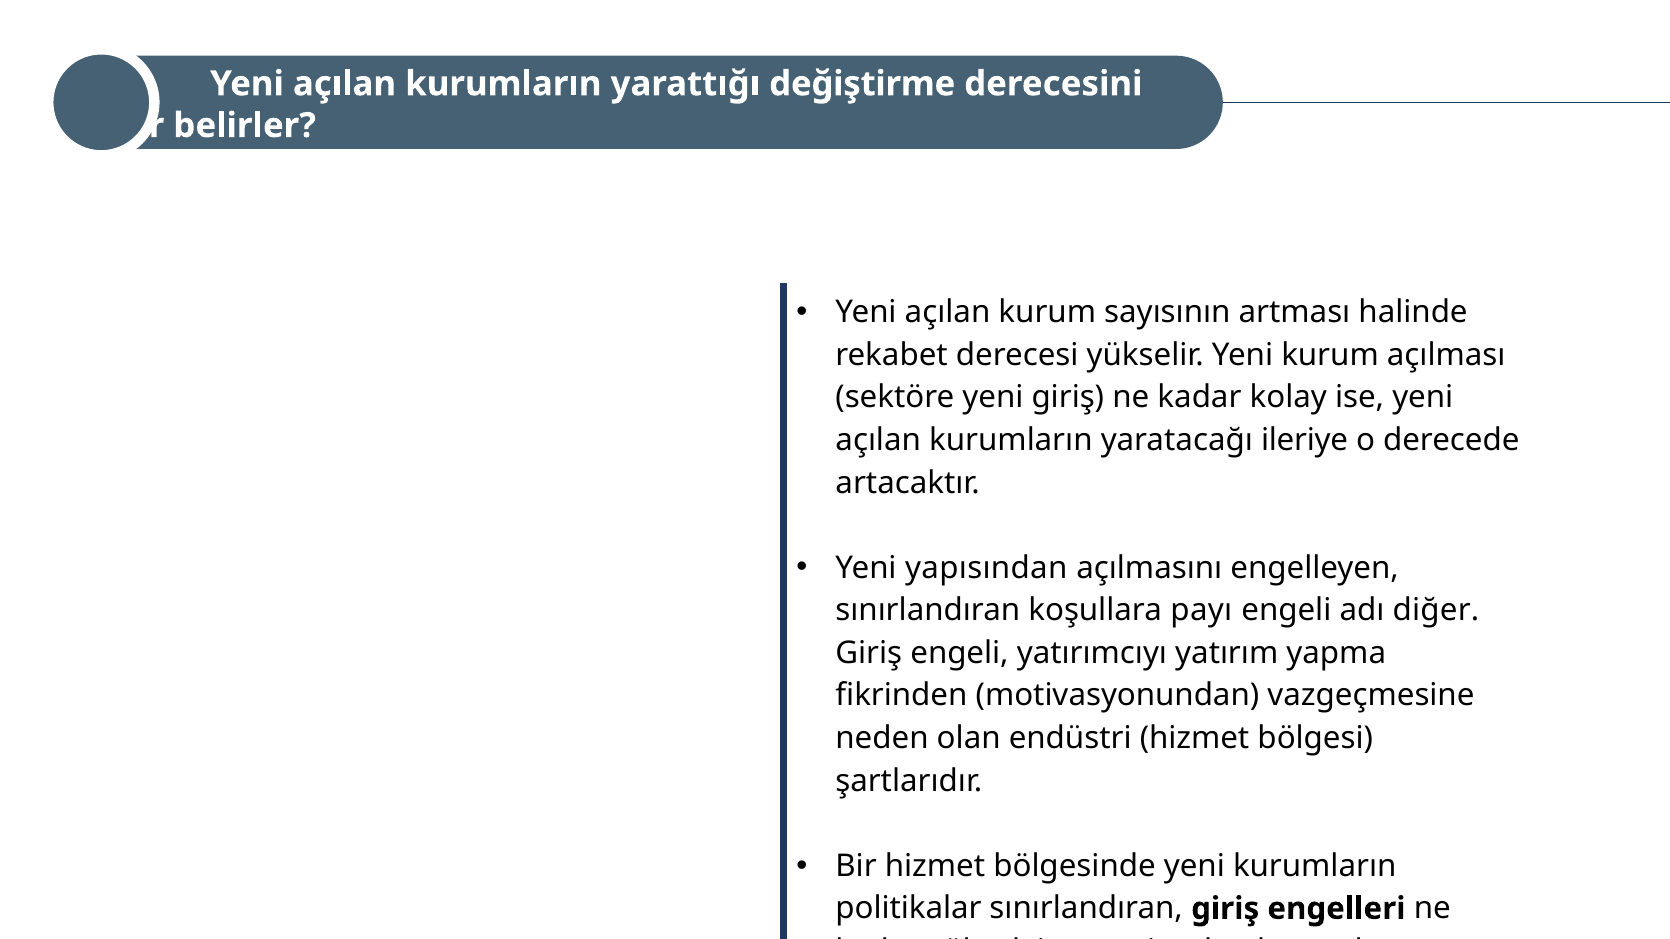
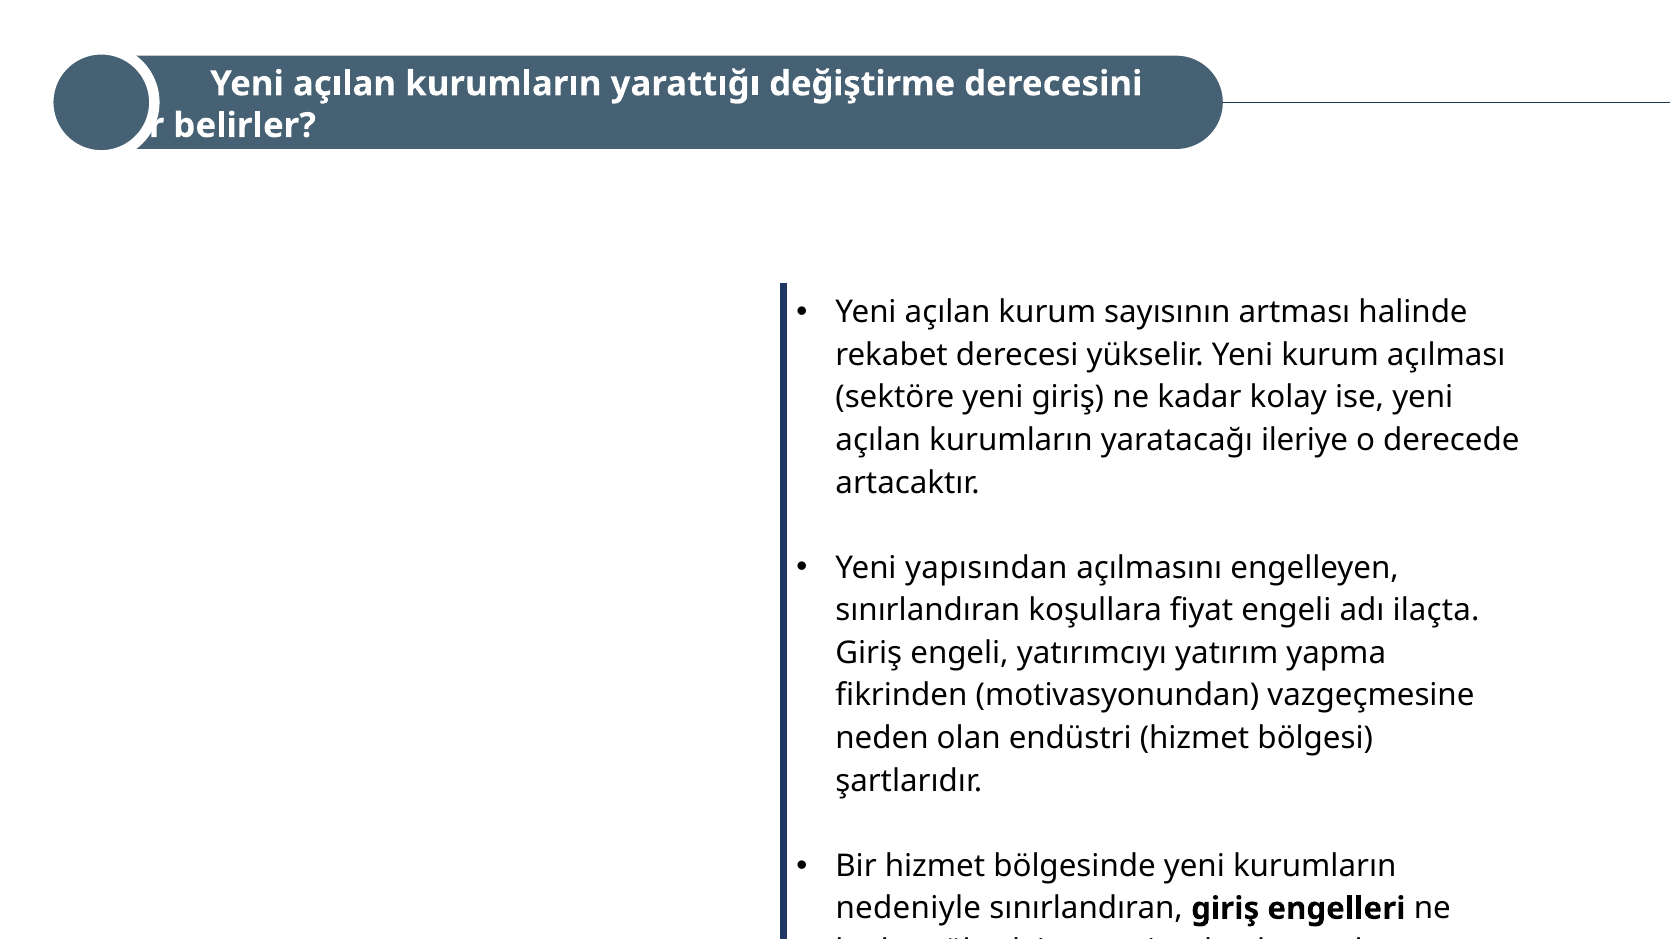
payı: payı -> fiyat (1202, 611)
diğer: diğer -> ilaçta (1436, 611)
politikalar: politikalar -> nedeniyle (908, 909)
